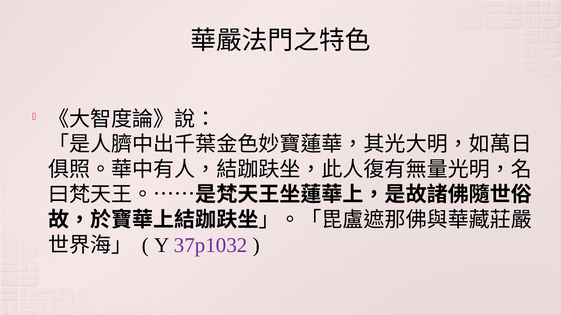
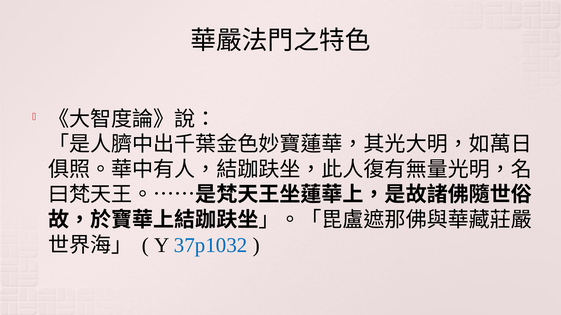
37p1032 colour: purple -> blue (211, 246)
